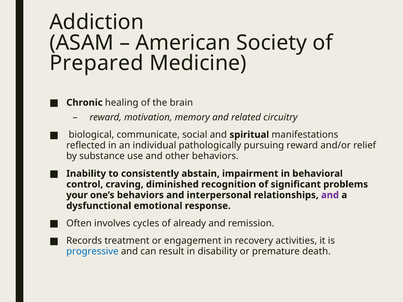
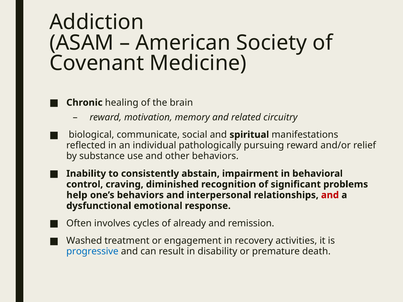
Prepared: Prepared -> Covenant (97, 63)
your: your -> help (77, 195)
and colour: purple -> red (330, 195)
Records: Records -> Washed (84, 241)
